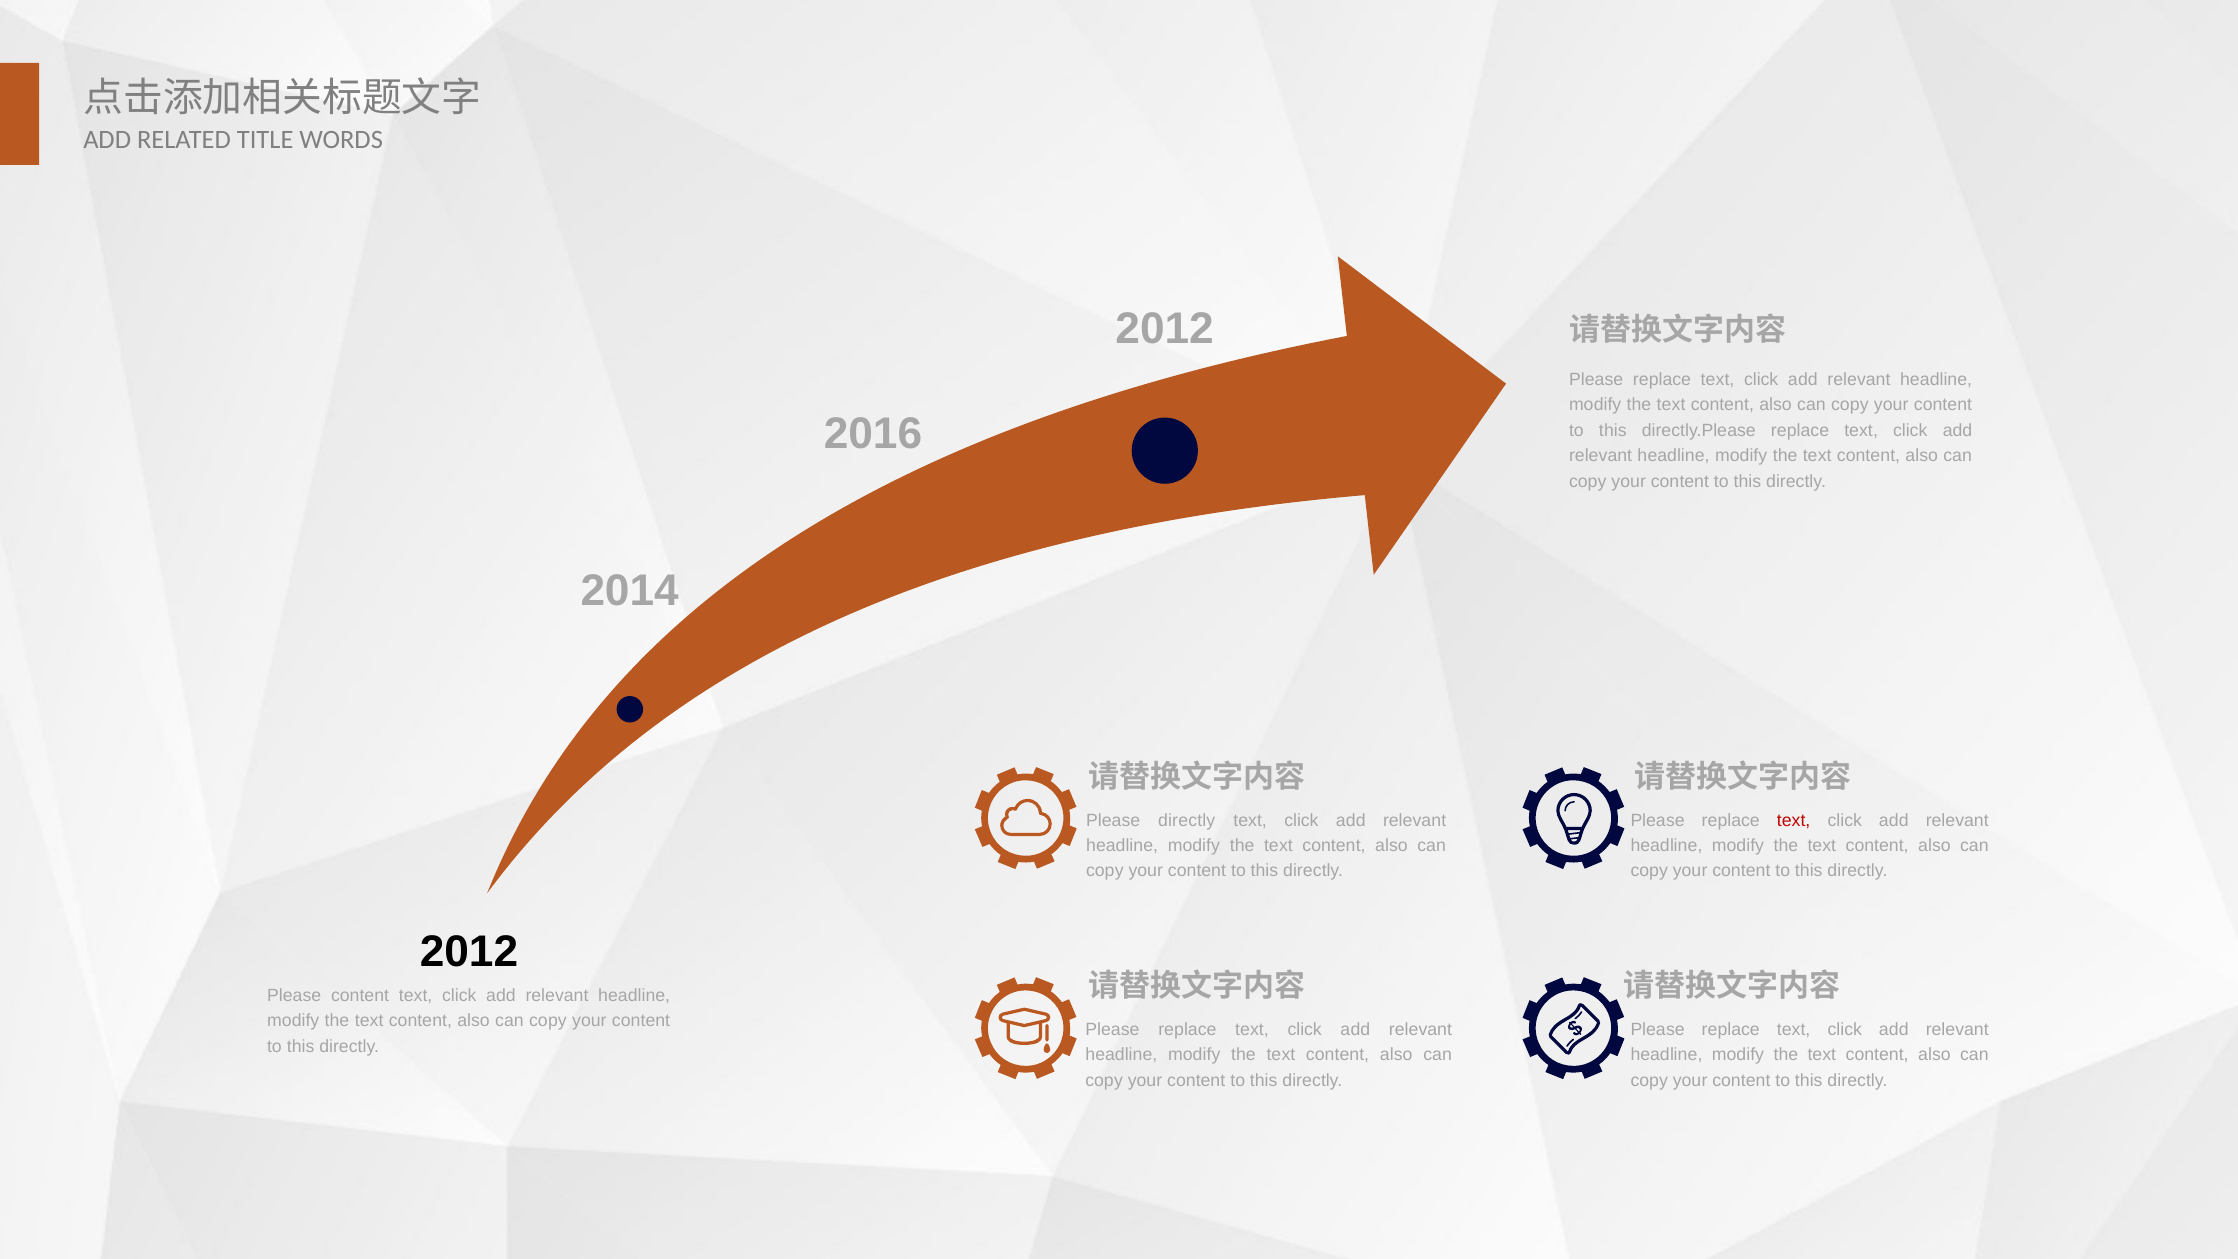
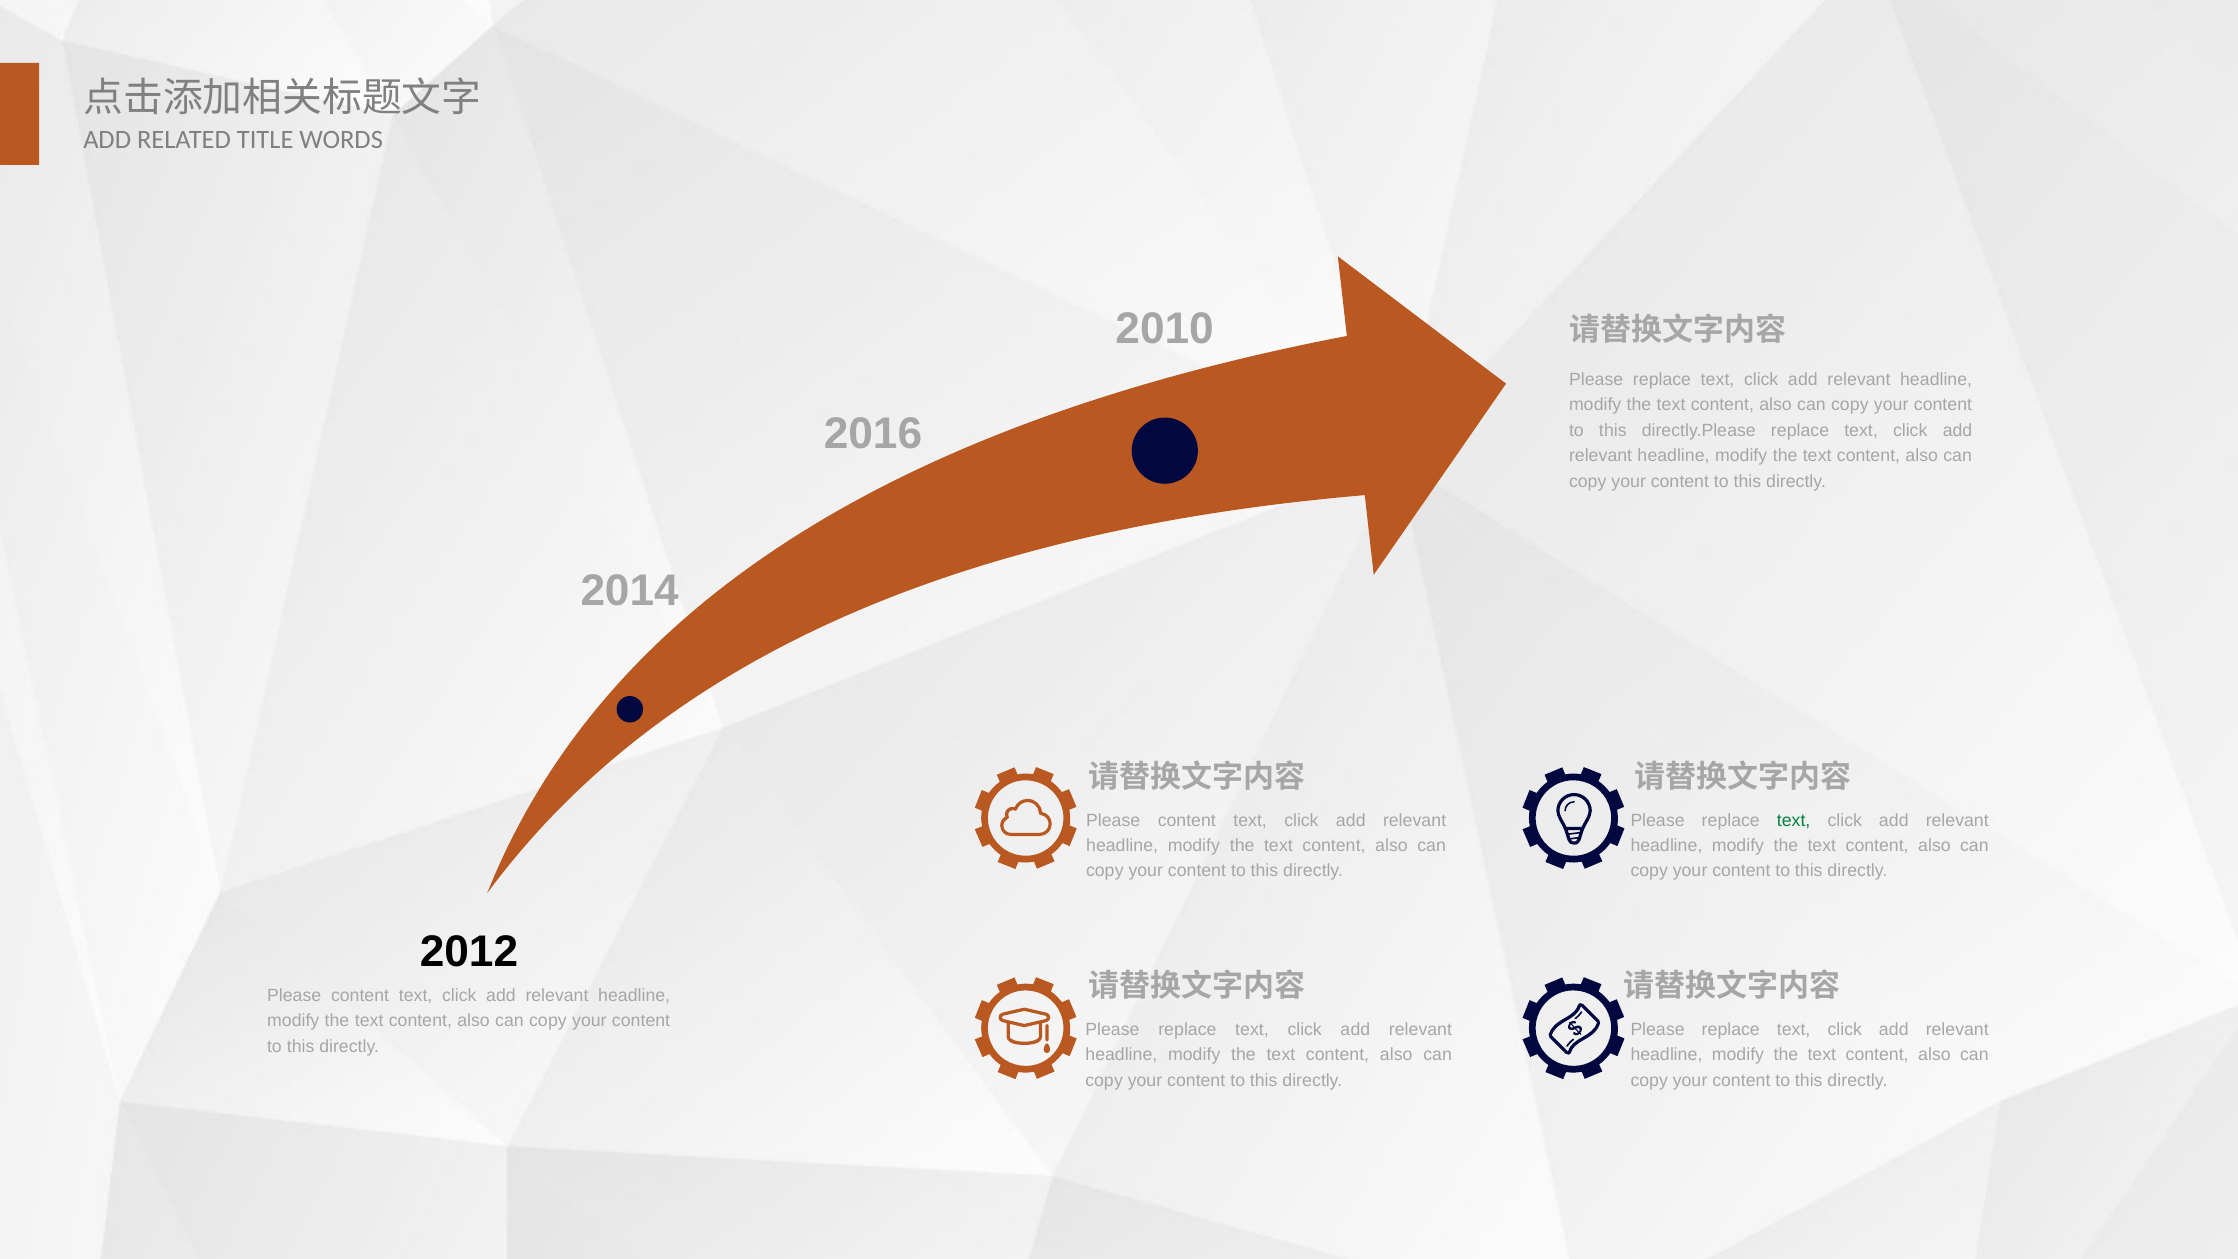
2012: 2012 -> 2010 (1165, 328)
directly: directly -> content (1187, 820)
text colour: red -> green (1794, 820)
